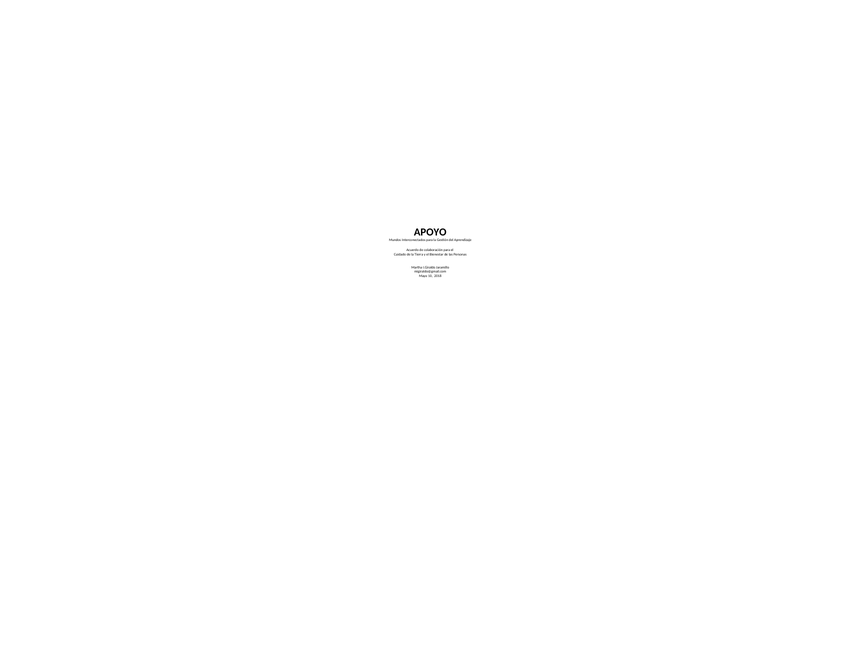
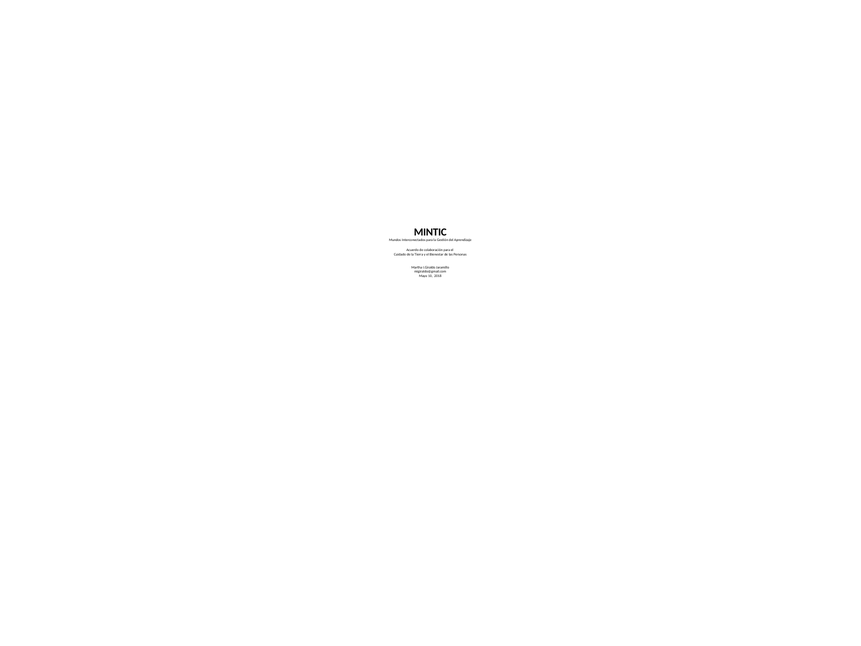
APOYO: APOYO -> MINTIC (430, 232)
